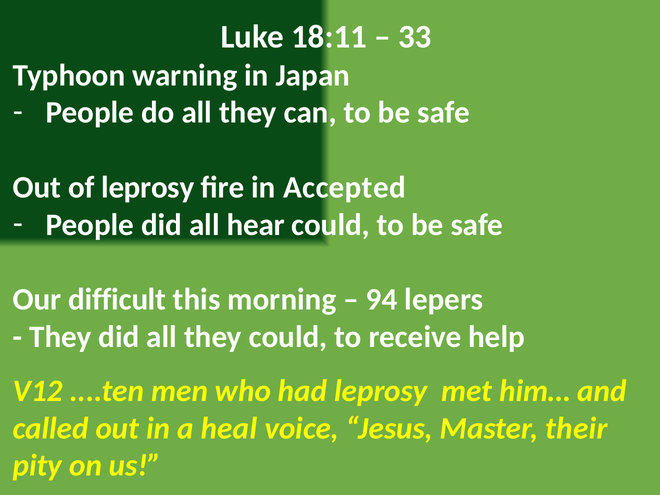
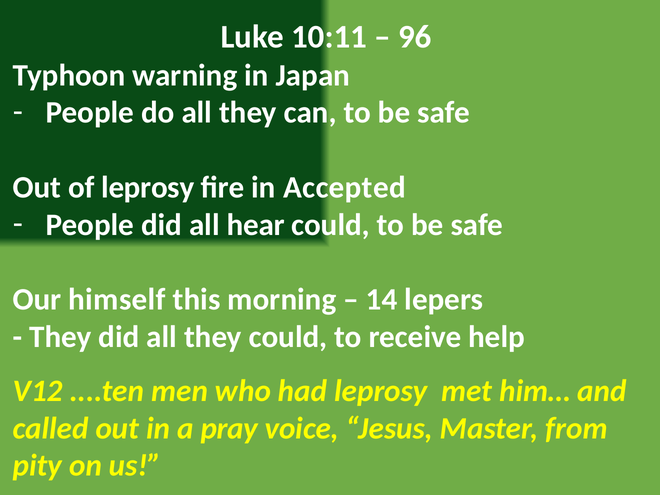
18:11: 18:11 -> 10:11 (329, 37)
33: 33 -> 96 (415, 37)
difficult: difficult -> himself (117, 300)
94: 94 -> 14 (382, 300)
heal: heal -> pray (229, 428)
their: their -> from (577, 428)
